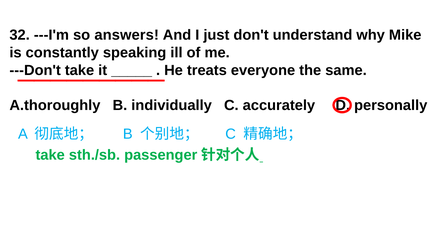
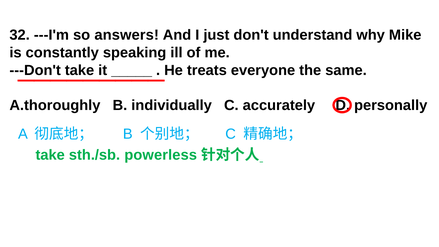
passenger: passenger -> powerless (161, 155)
